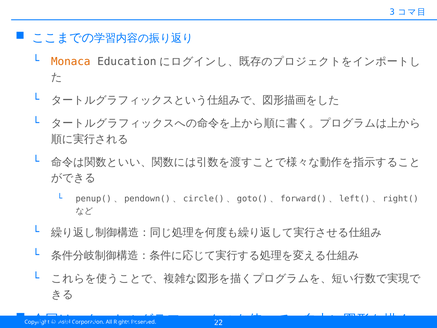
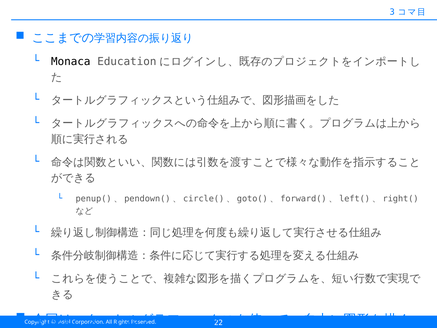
Monaca colour: orange -> black (71, 62)
